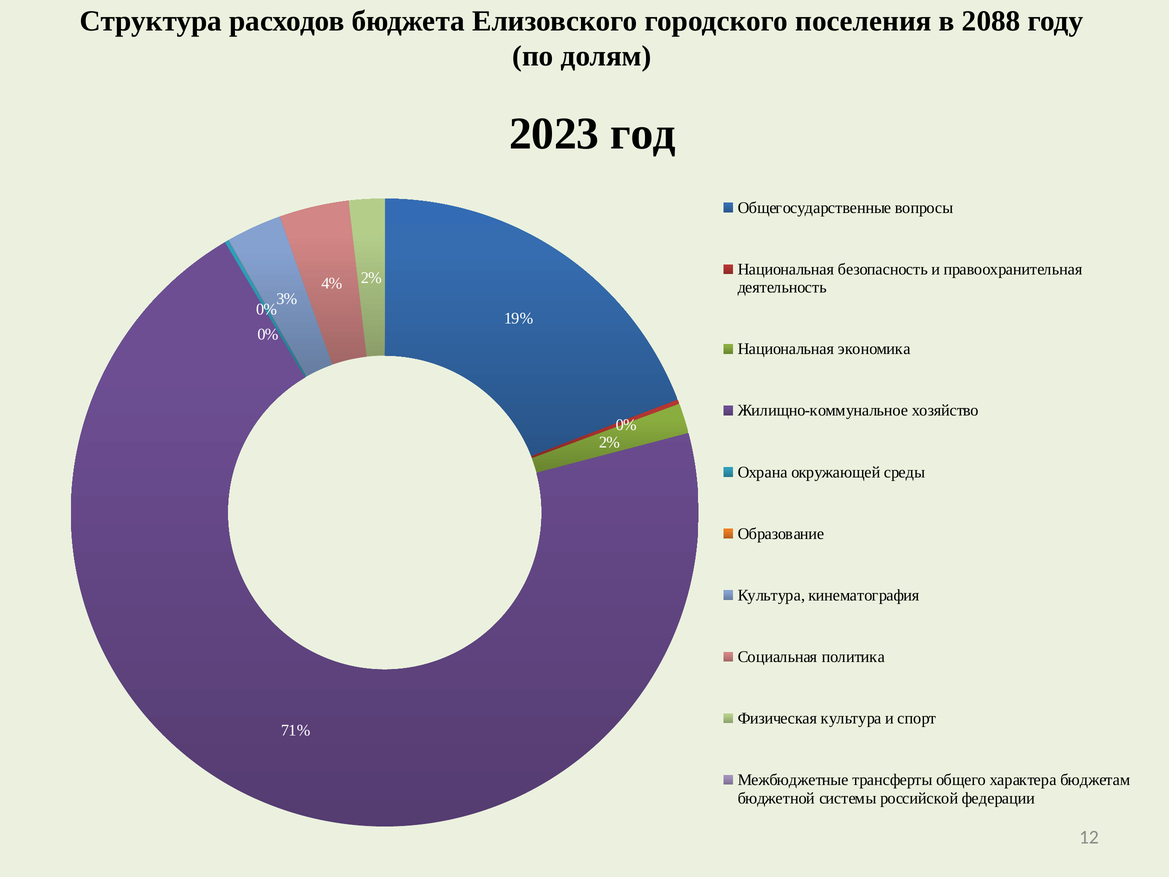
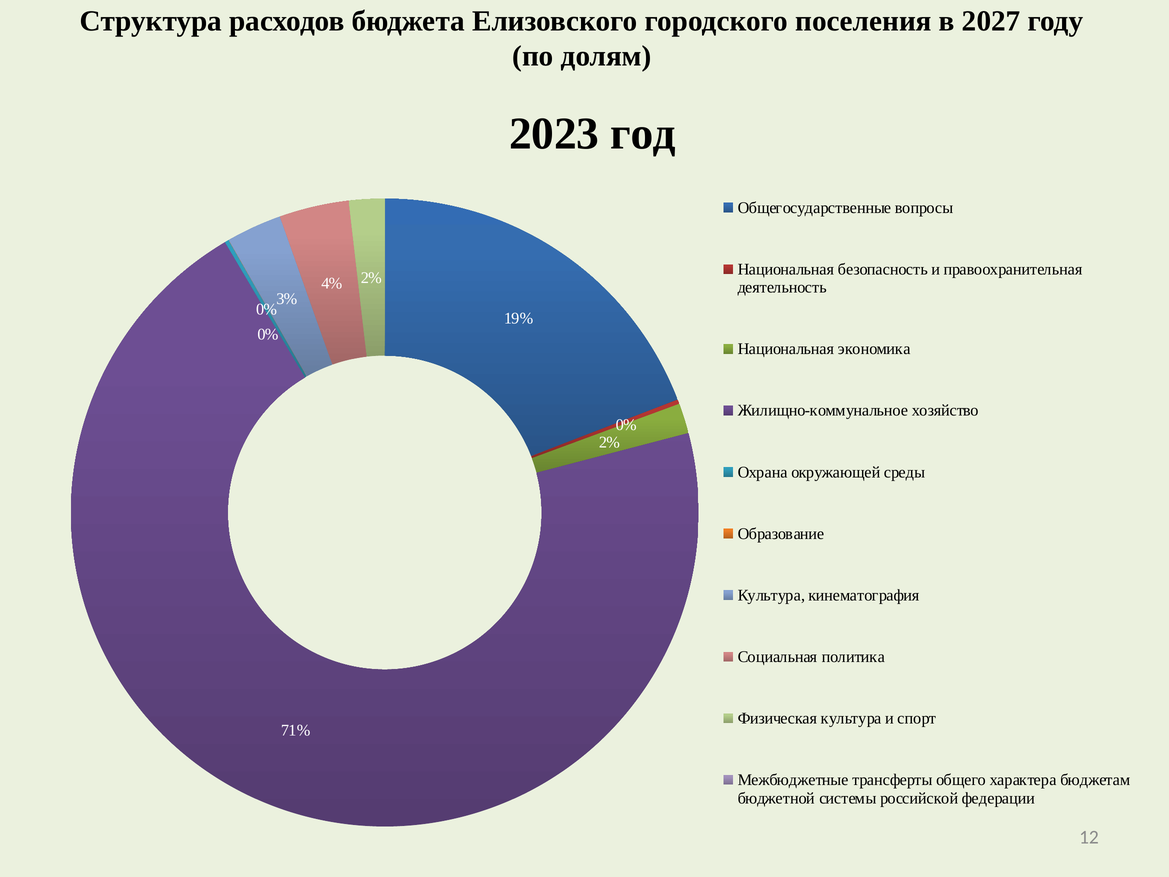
2088: 2088 -> 2027 (991, 21)
